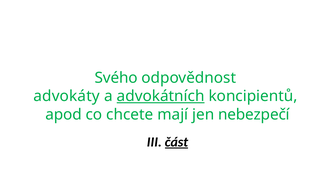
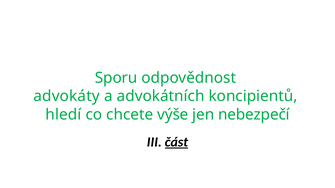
Svého: Svého -> Sporu (116, 78)
advokátních underline: present -> none (161, 96)
apod: apod -> hledí (63, 115)
mají: mají -> výše (173, 115)
